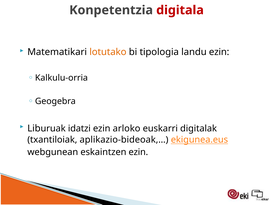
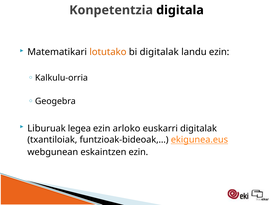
digitala colour: red -> black (180, 10)
bi tipologia: tipologia -> digitalak (159, 52)
idatzi: idatzi -> legea (79, 129)
aplikazio-bideoak,…: aplikazio-bideoak,… -> funtzioak-bideoak,… (124, 140)
